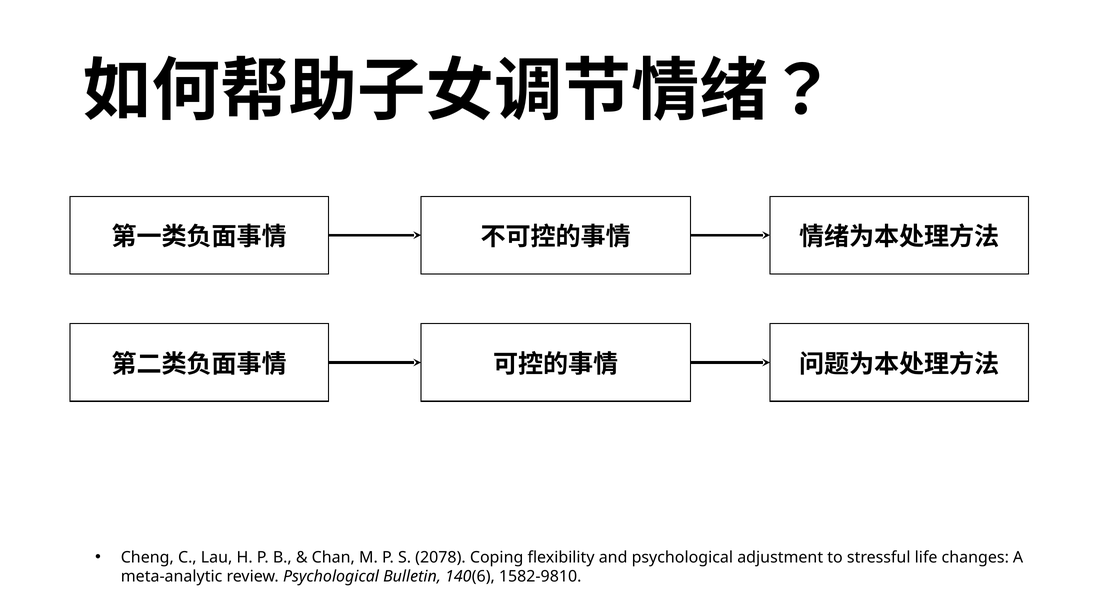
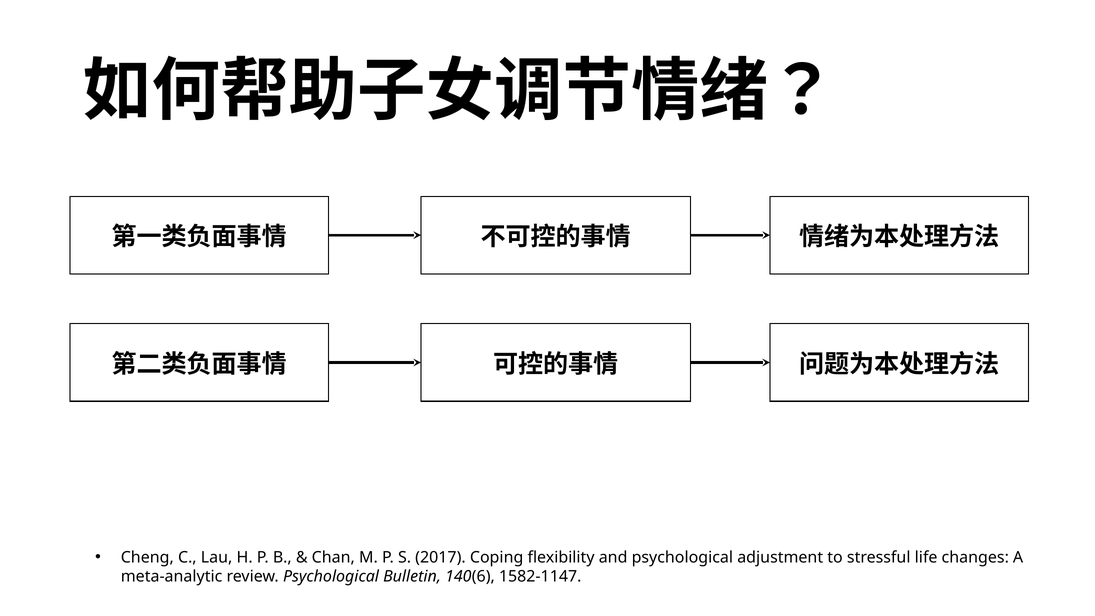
2078: 2078 -> 2017 (440, 557)
1582-9810: 1582-9810 -> 1582-1147 (540, 577)
